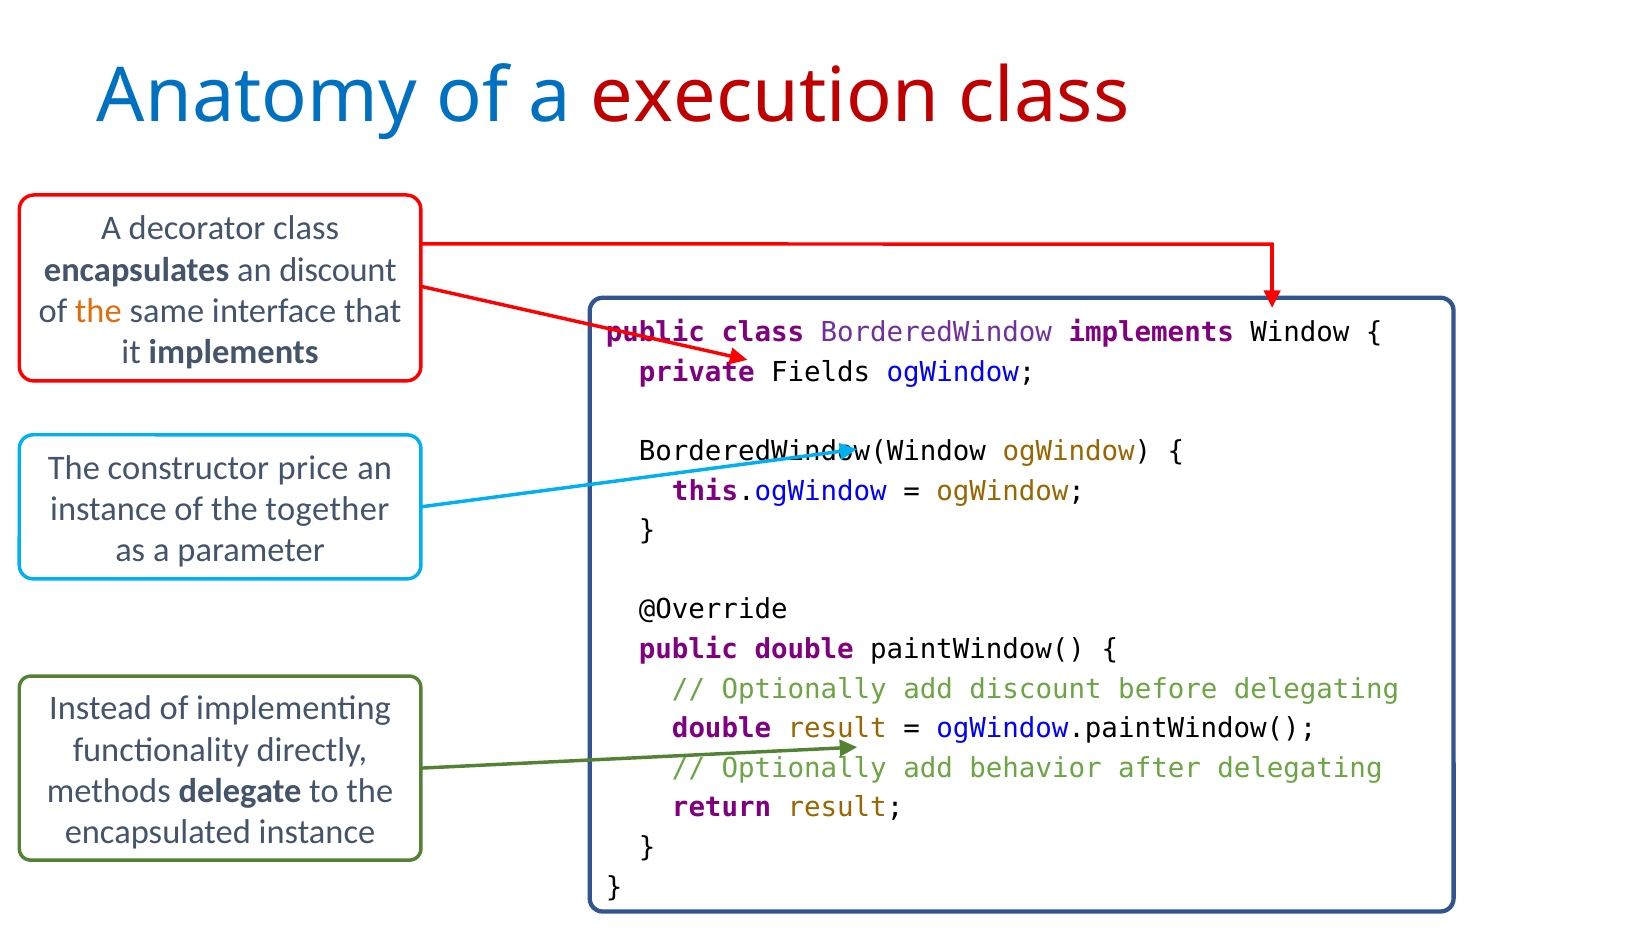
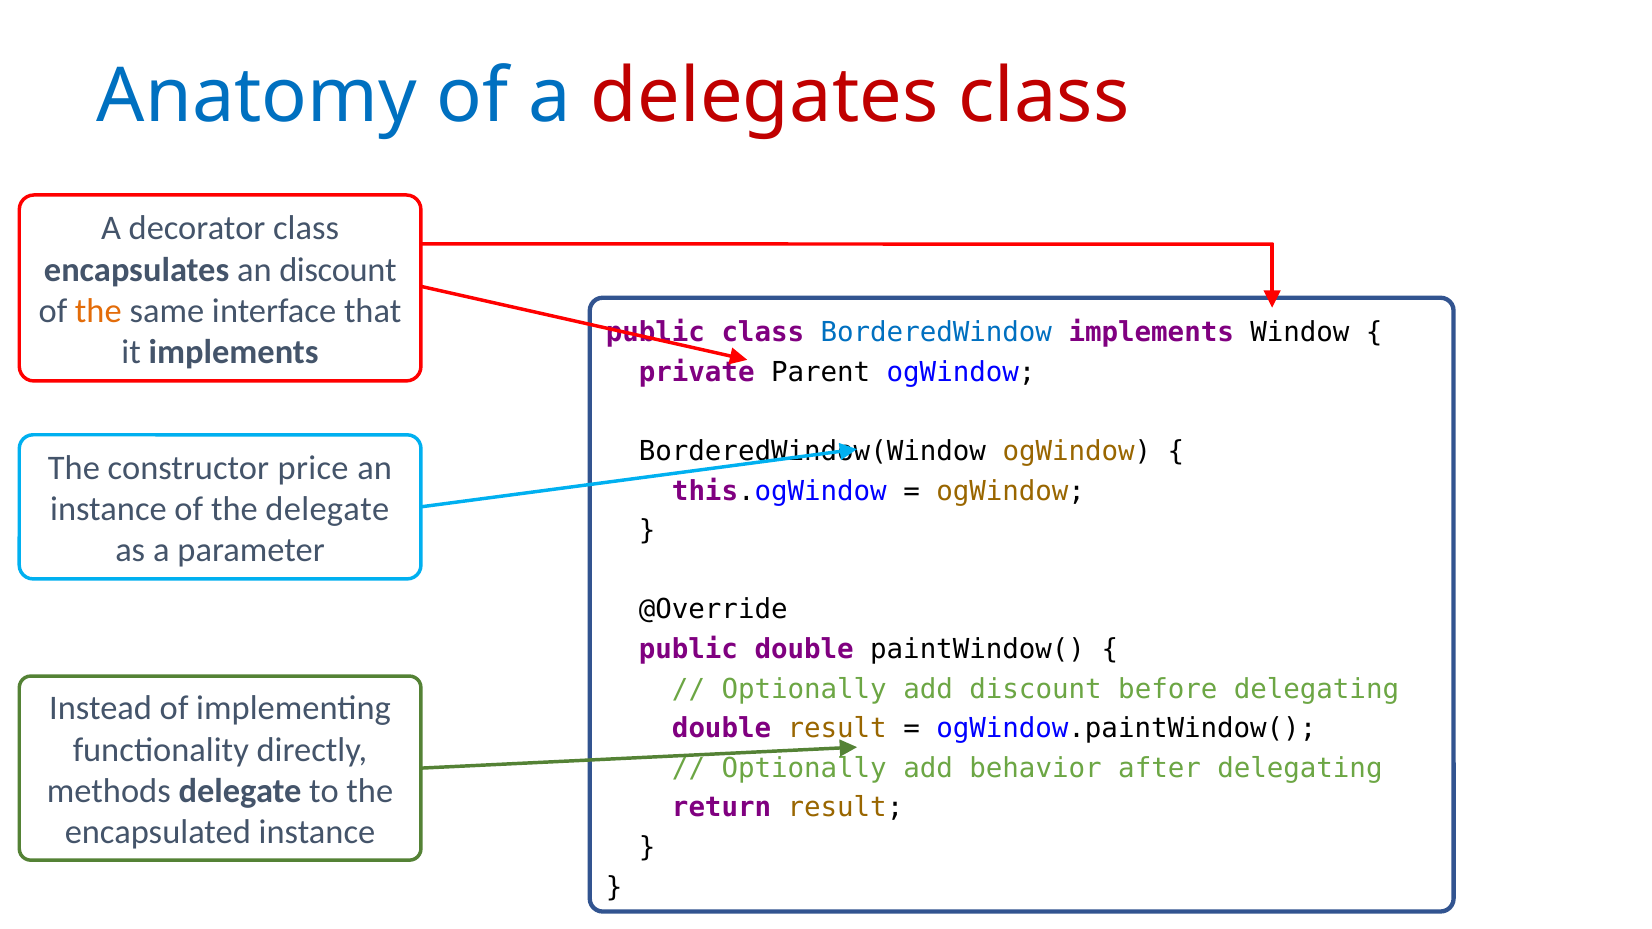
execution: execution -> delegates (765, 96)
BorderedWindow colour: purple -> blue (936, 333)
Fields: Fields -> Parent (821, 372)
the together: together -> delegate (327, 509)
